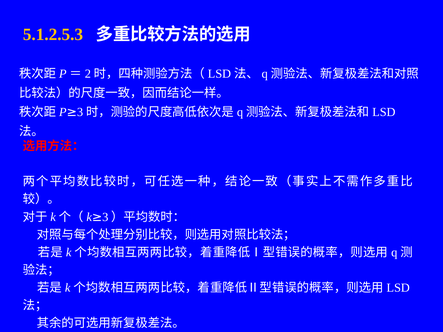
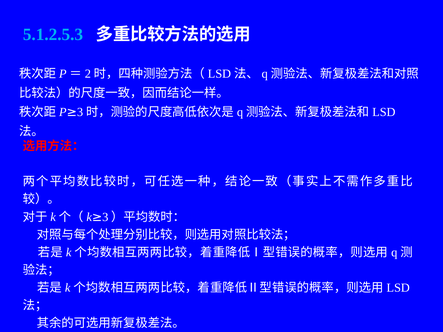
5.1.2.5.3 colour: yellow -> light blue (53, 34)
